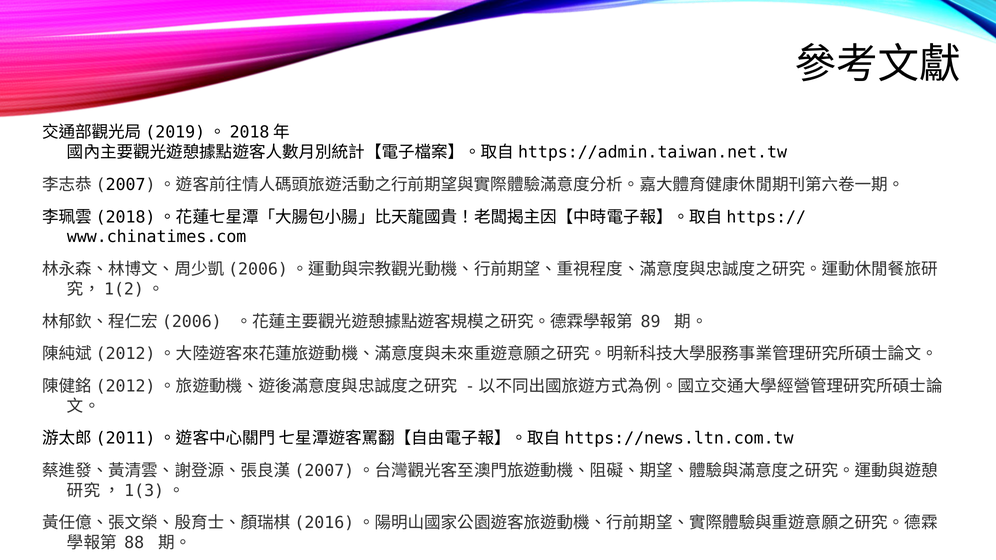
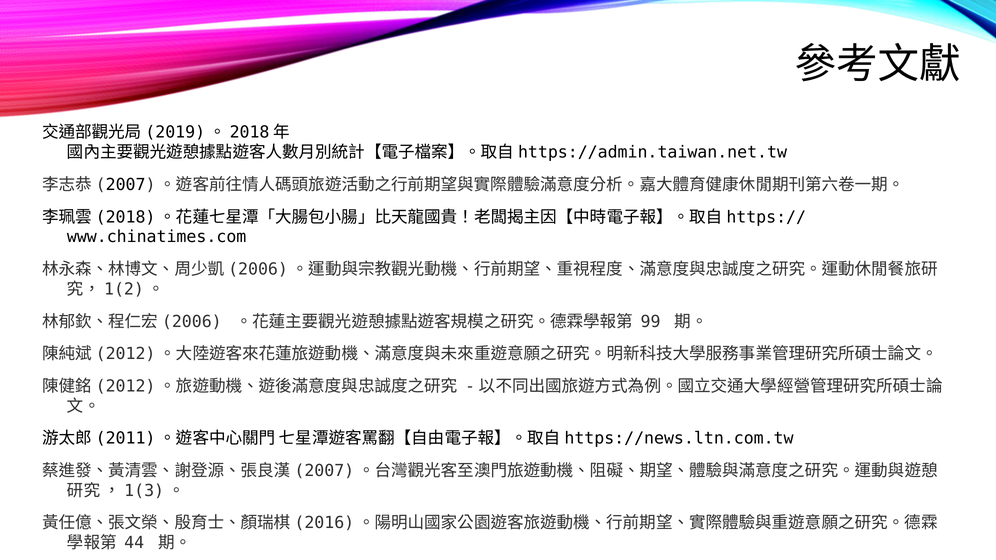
89: 89 -> 99 (651, 322)
88: 88 -> 44 (134, 543)
